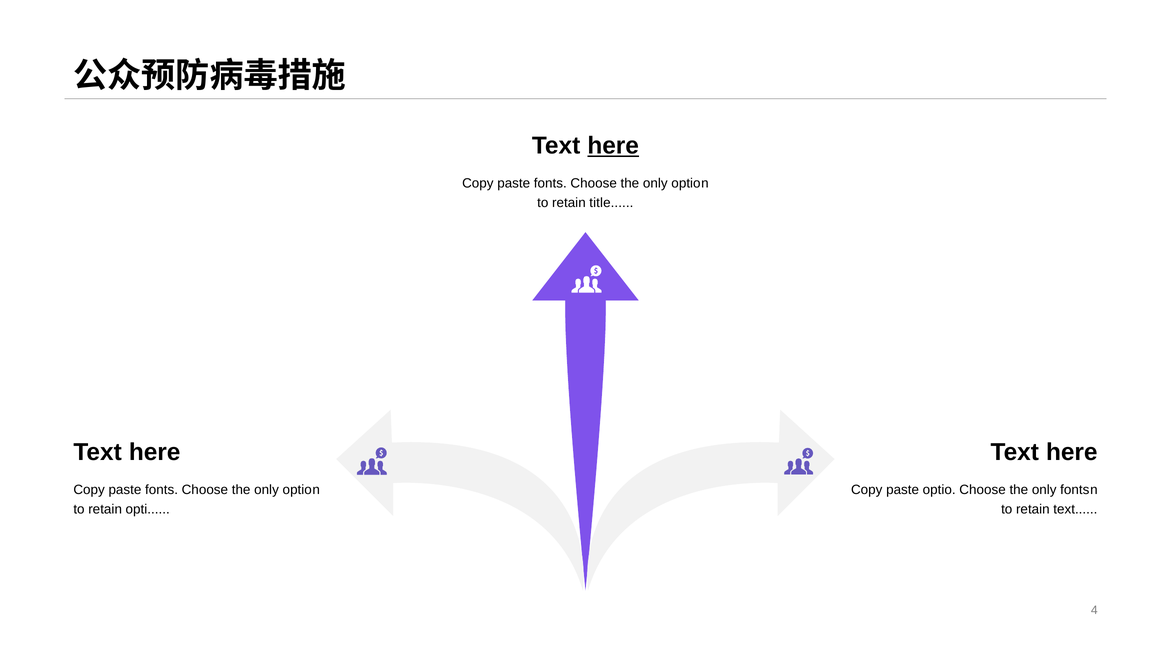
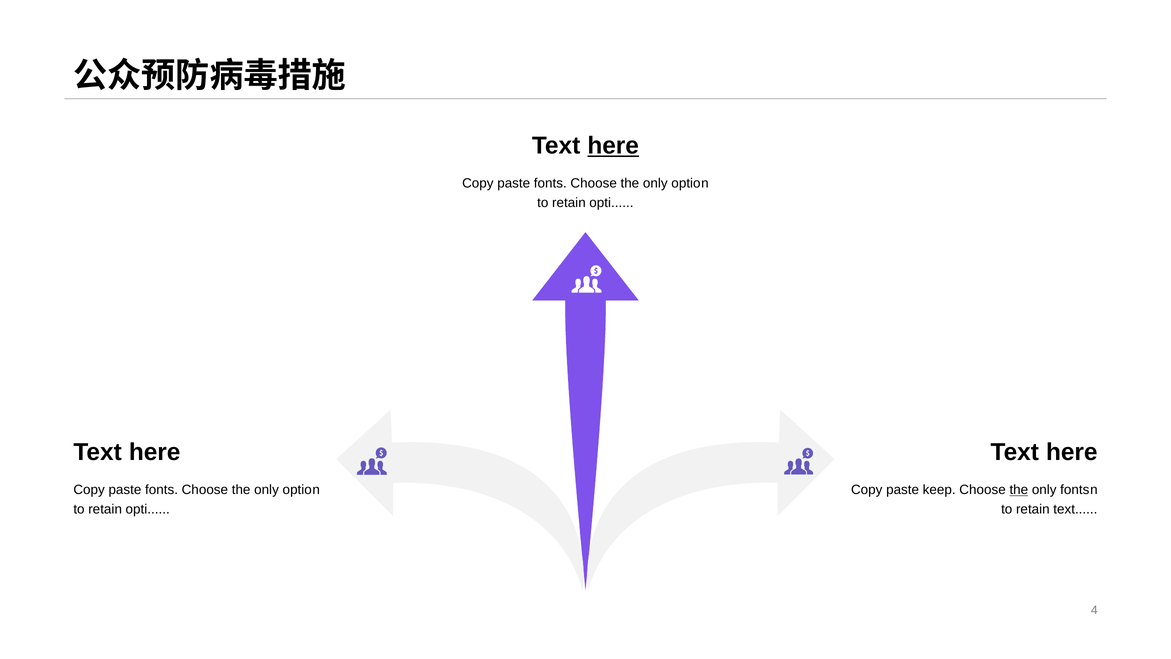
title: title -> opti (611, 203)
paste optio: optio -> keep (939, 490)
the underline: none -> present (1019, 490)
